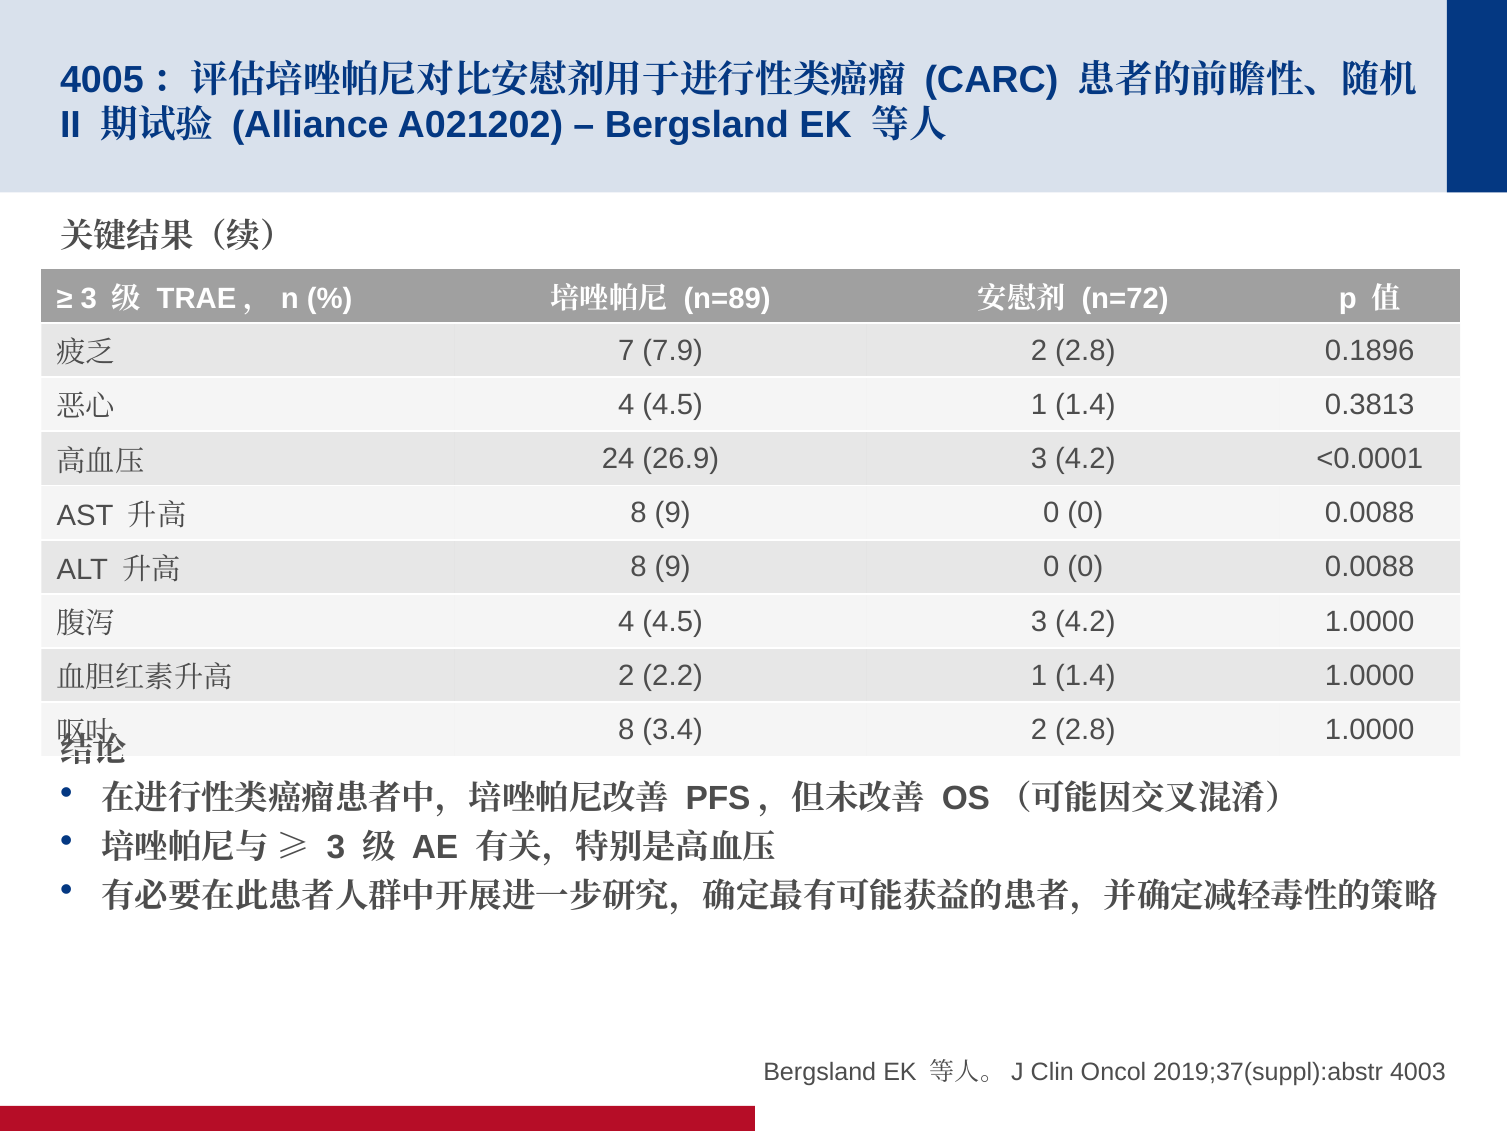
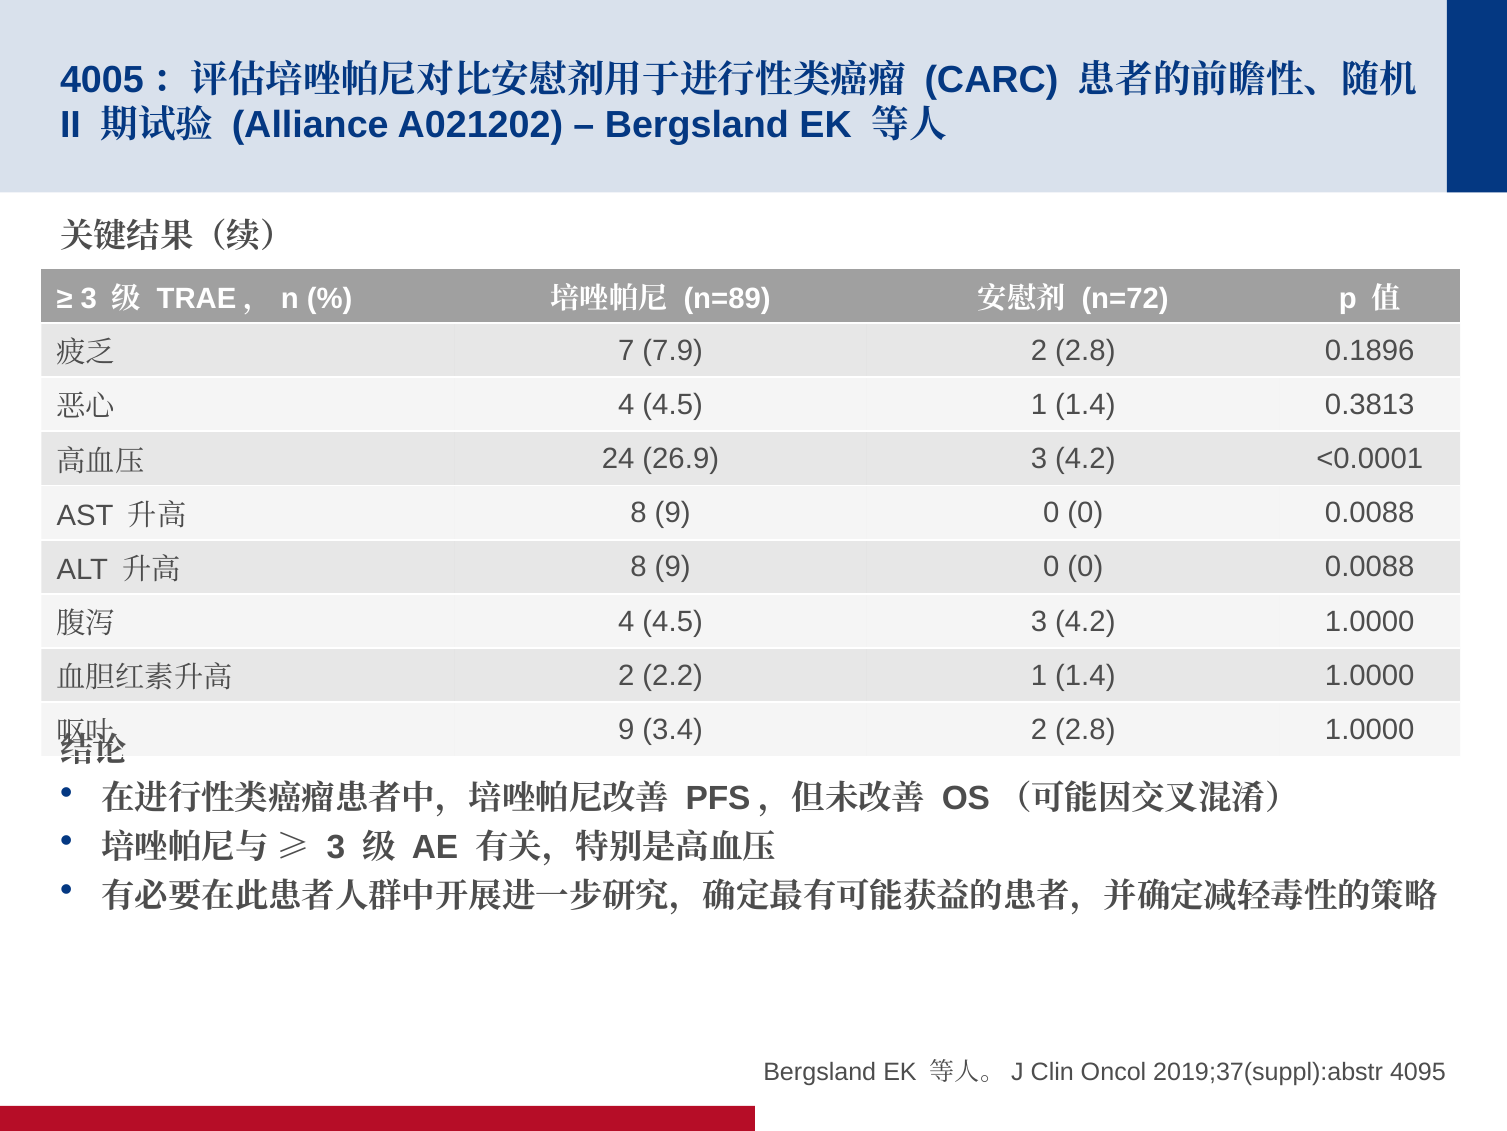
8: 8 -> 9 (626, 729)
4003: 4003 -> 4095 (1418, 1072)
